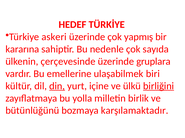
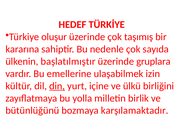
askeri: askeri -> oluşur (54, 37)
yapmış: yapmış -> taşımış (139, 37)
çerçevesinde: çerçevesinde -> başlatılmıştır (68, 62)
biri: biri -> izin (153, 74)
birliğini underline: present -> none (159, 86)
